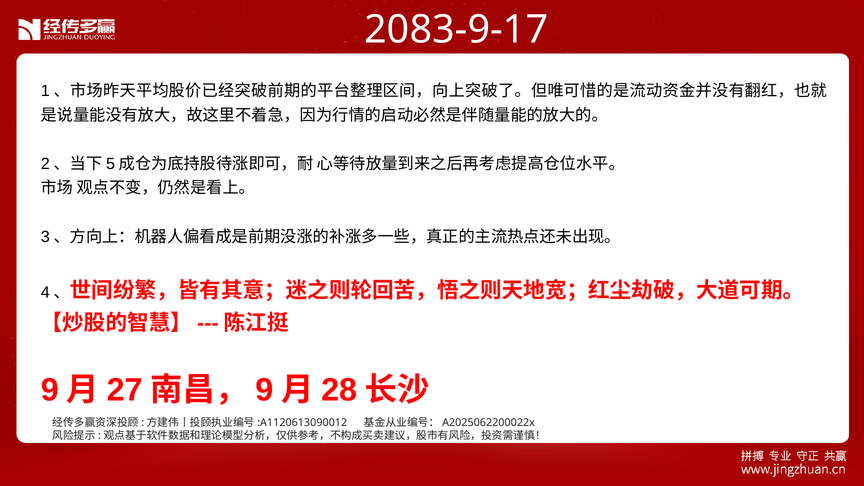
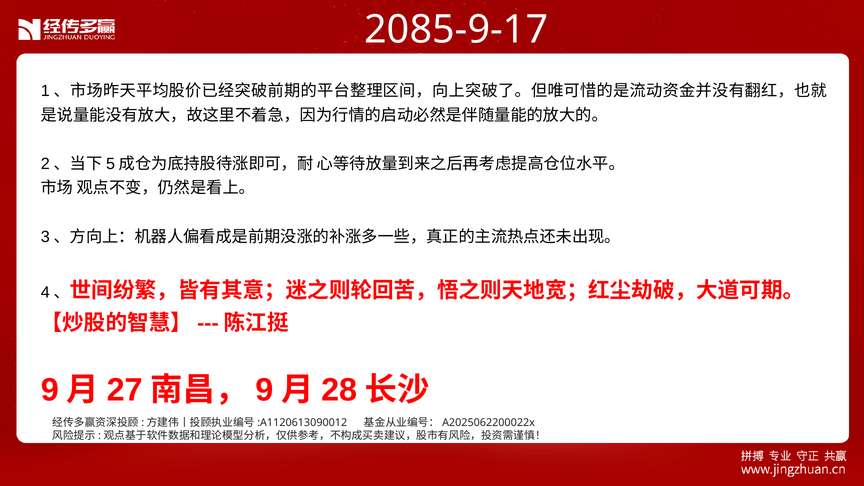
2083-9-17: 2083-9-17 -> 2085-9-17 (456, 30)
